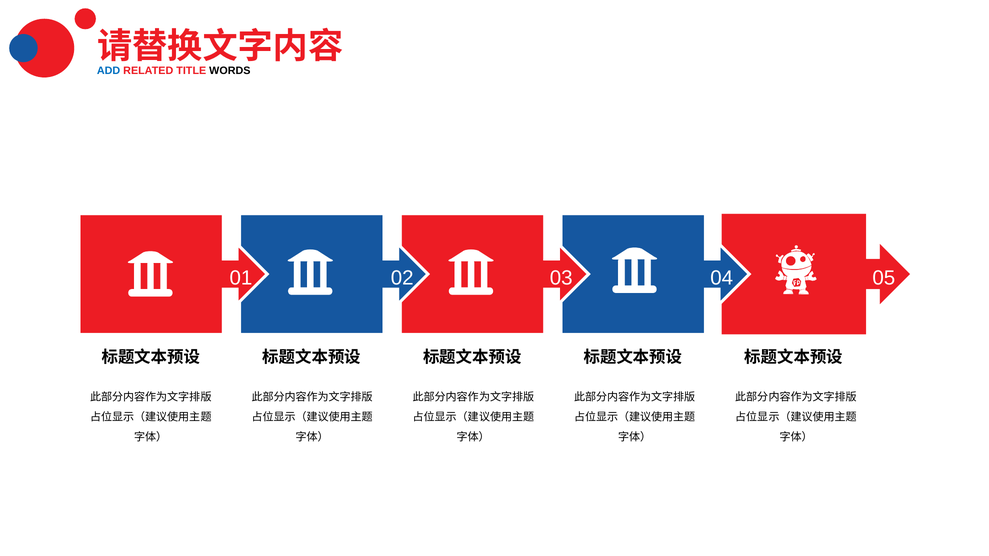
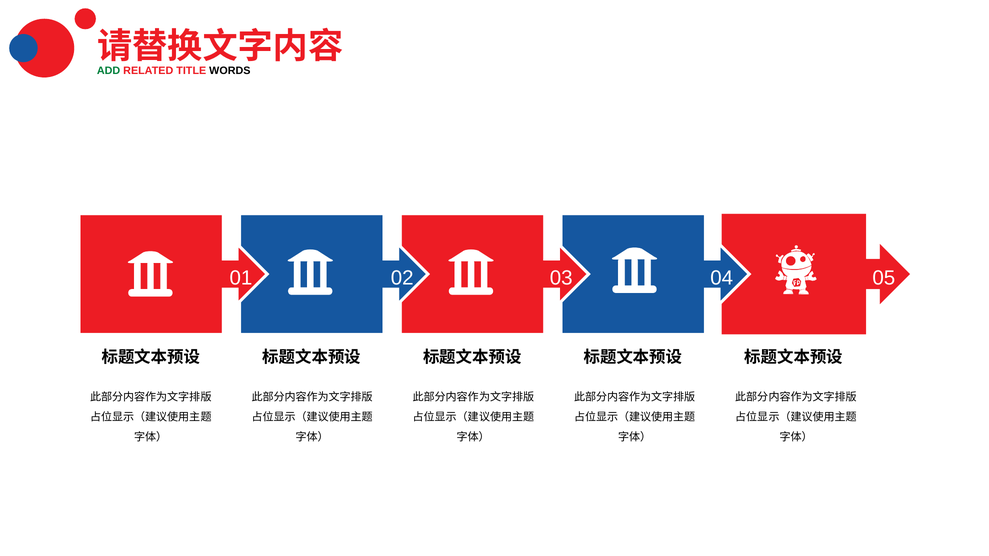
ADD colour: blue -> green (109, 71)
